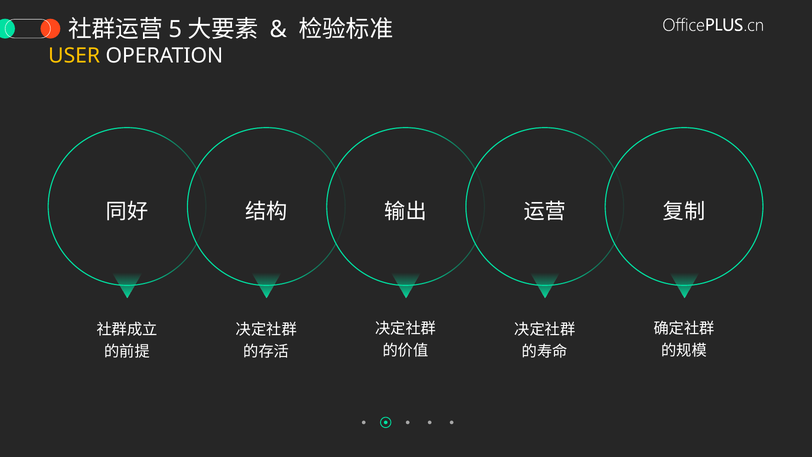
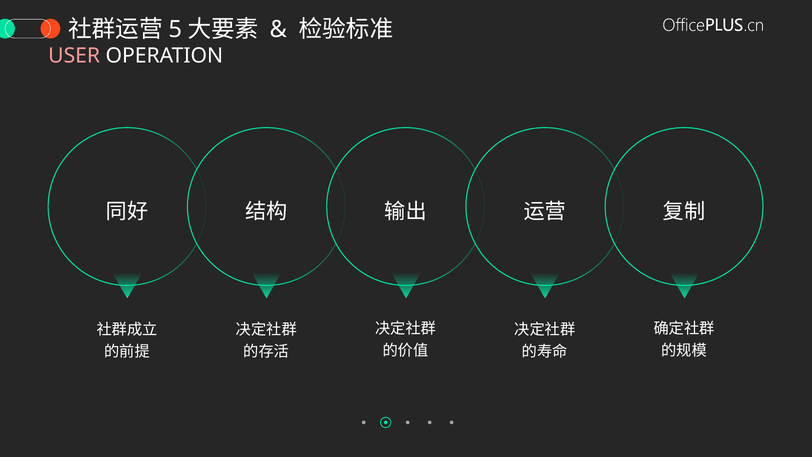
USER colour: yellow -> pink (74, 56)
